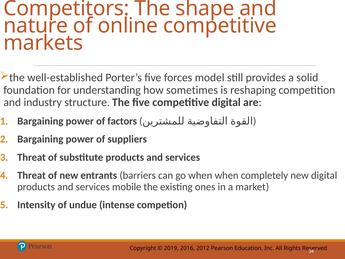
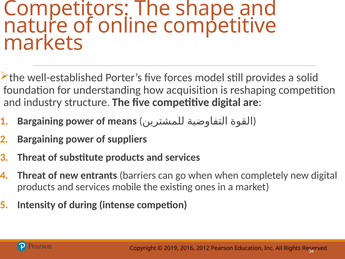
sometimes: sometimes -> acquisition (192, 90)
factors: factors -> means (122, 121)
undue: undue -> during (83, 205)
